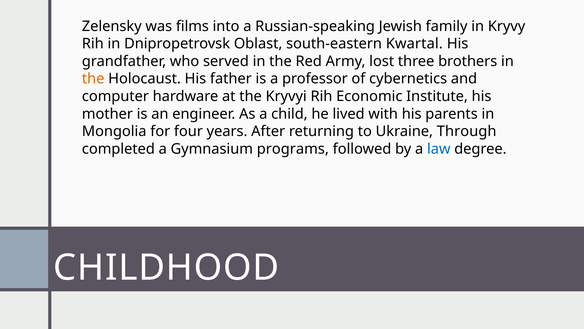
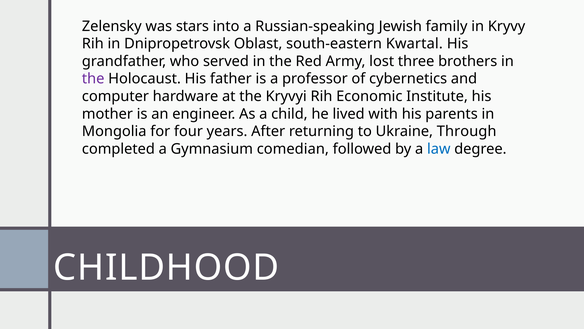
films: films -> stars (192, 26)
the colour: orange -> purple (93, 79)
programs: programs -> comedian (293, 149)
